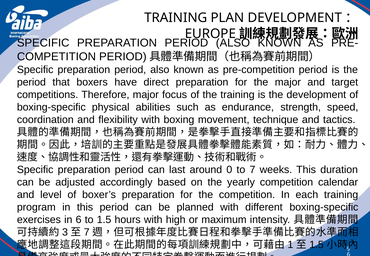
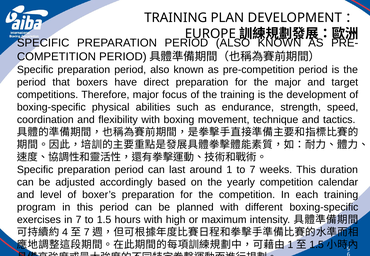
around 0: 0 -> 1 (229, 170)
in 6: 6 -> 7 (79, 220)
3: 3 -> 4 (65, 232)
